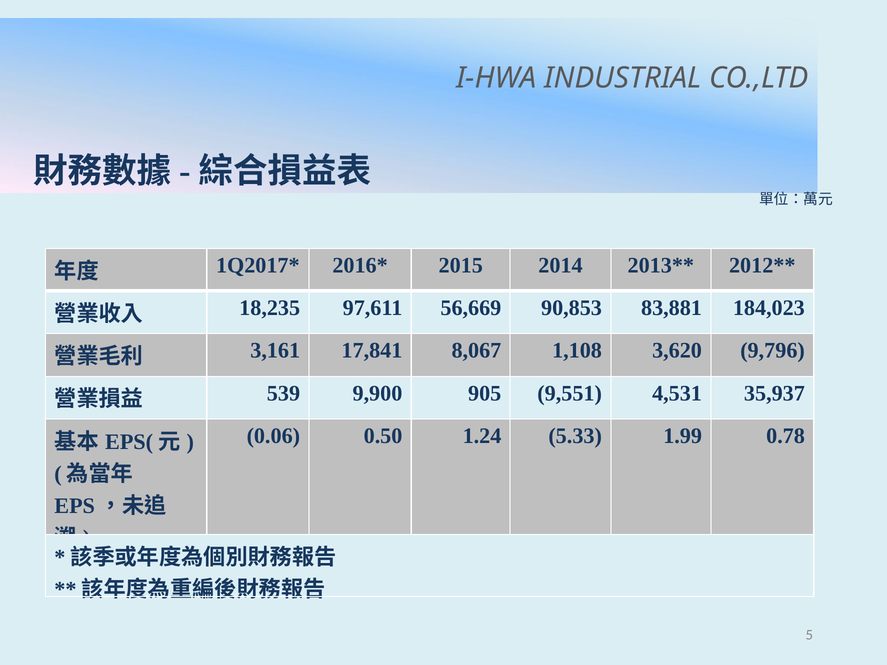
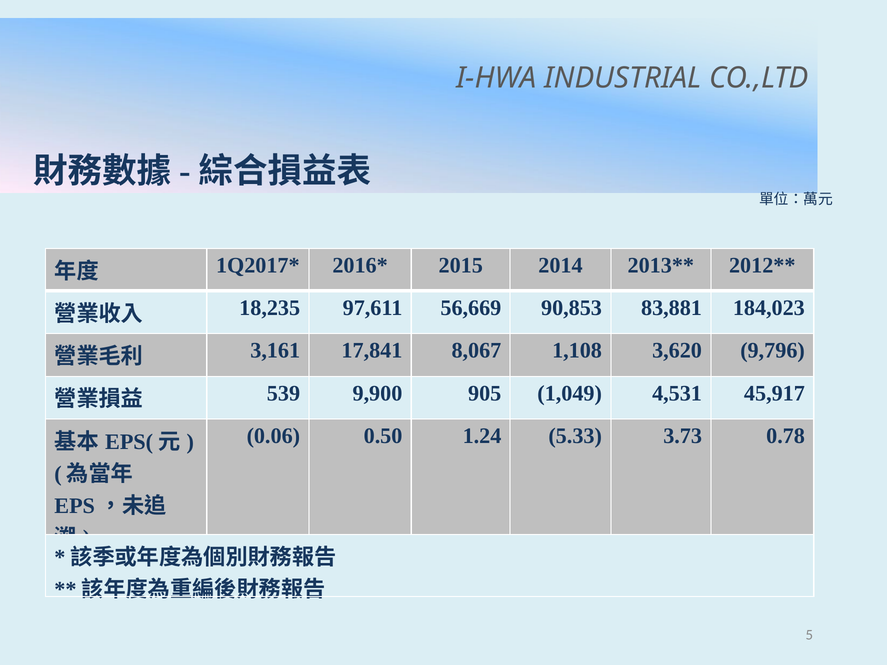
9,551: 9,551 -> 1,049 (570, 393)
35,937: 35,937 -> 45,917 (774, 393)
1.99: 1.99 -> 3.73 (683, 436)
